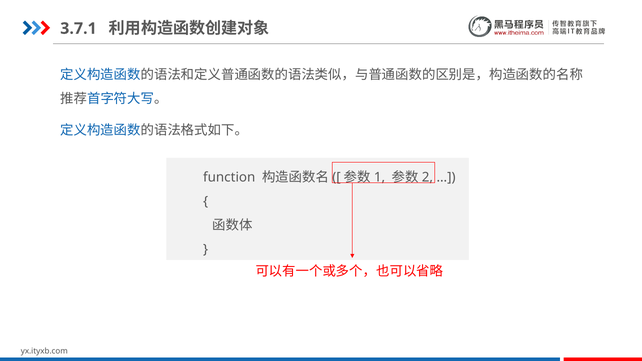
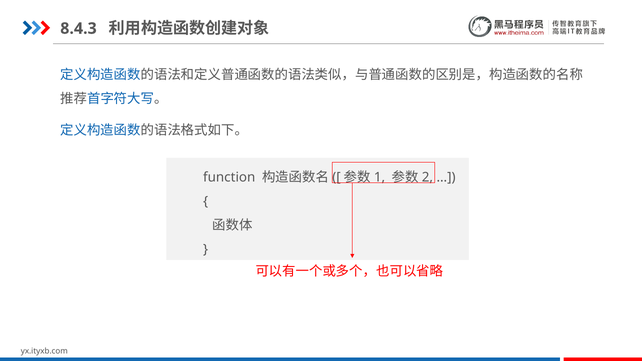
3.7.1: 3.7.1 -> 8.4.3 (78, 29)
